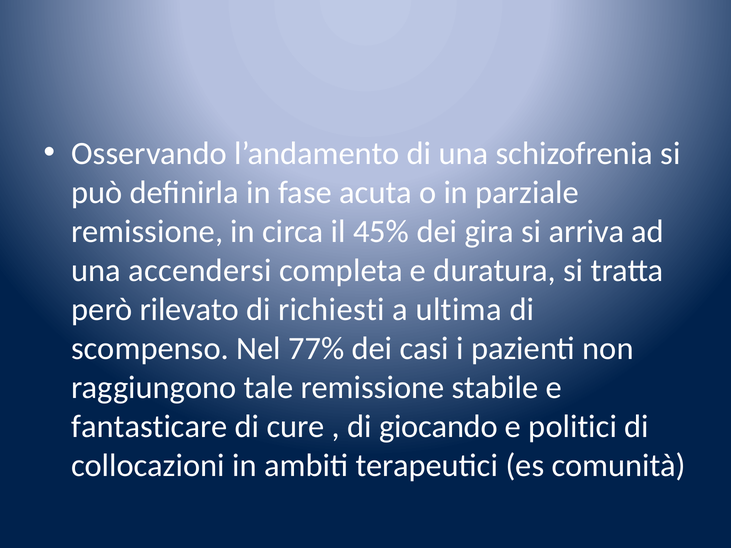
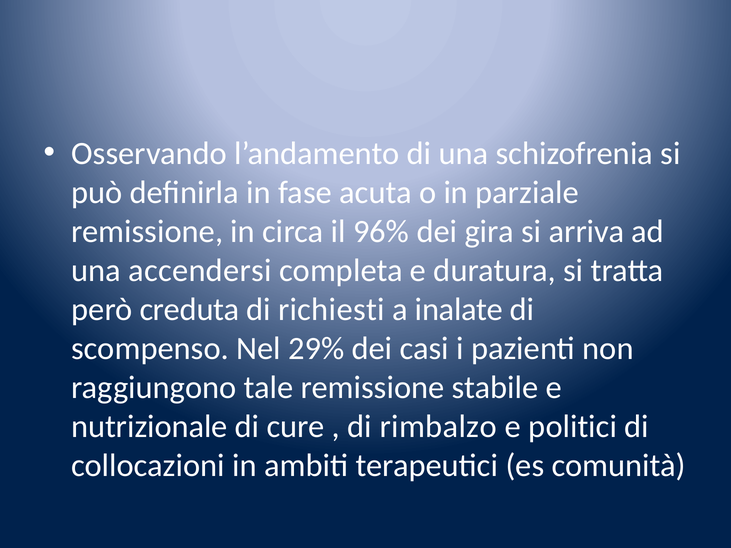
45%: 45% -> 96% (381, 231)
rilevato: rilevato -> creduta (189, 309)
ultima: ultima -> inalate (459, 309)
77%: 77% -> 29% (316, 349)
fantasticare: fantasticare -> nutrizionale (149, 427)
giocando: giocando -> rimbalzo (438, 427)
